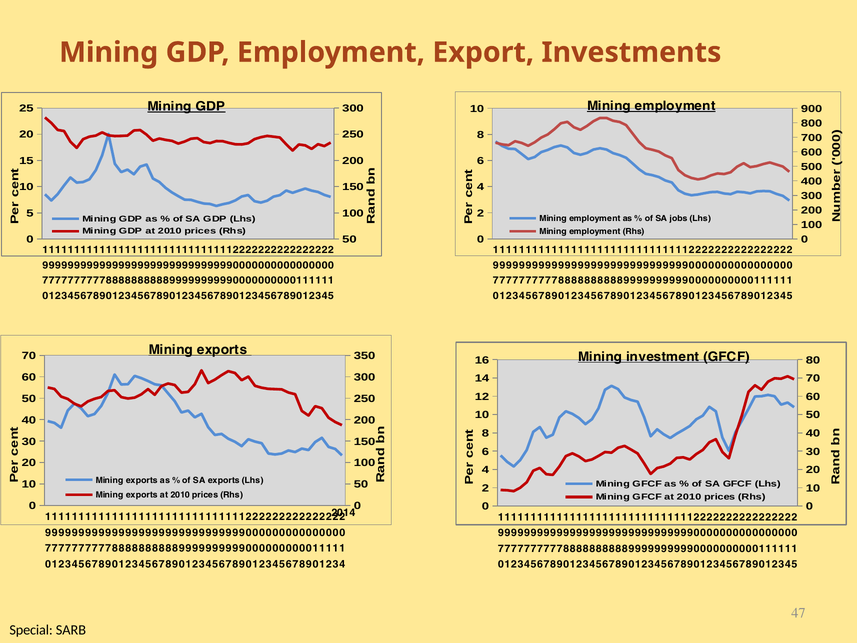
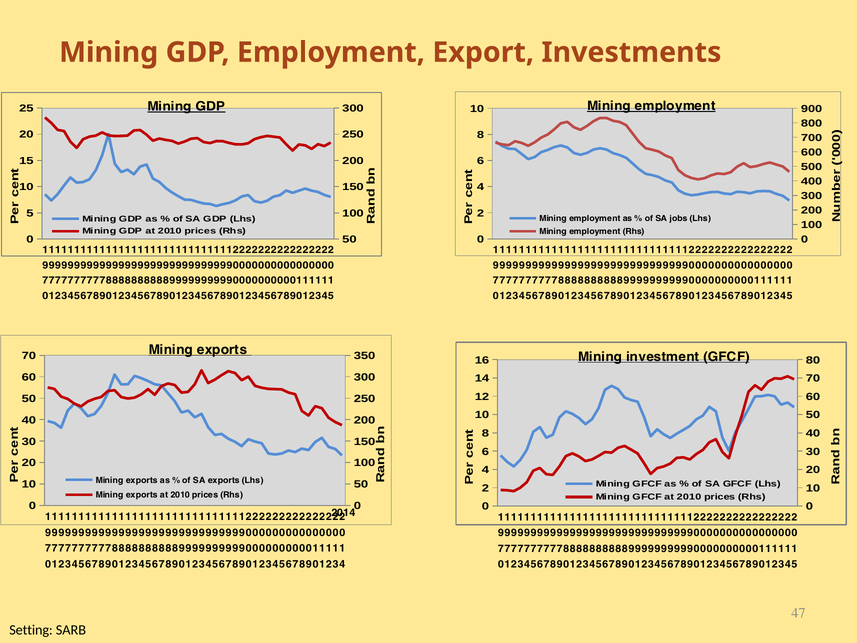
Special: Special -> Setting (31, 630)
